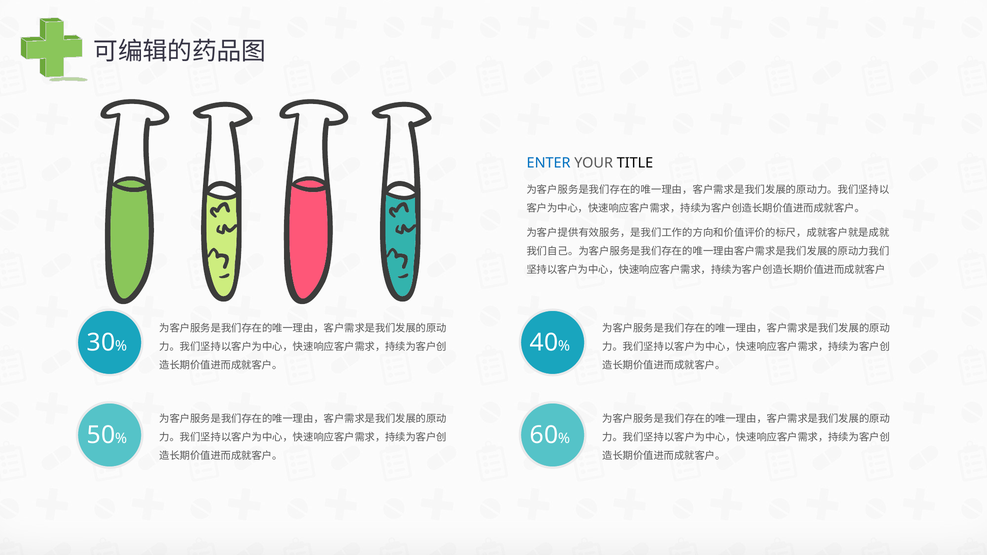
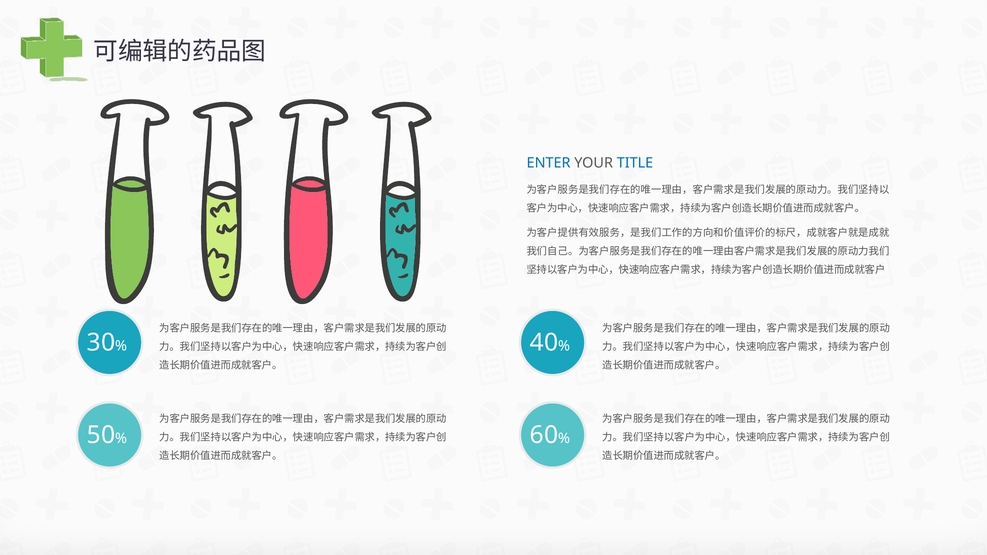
TITLE colour: black -> blue (635, 163)
